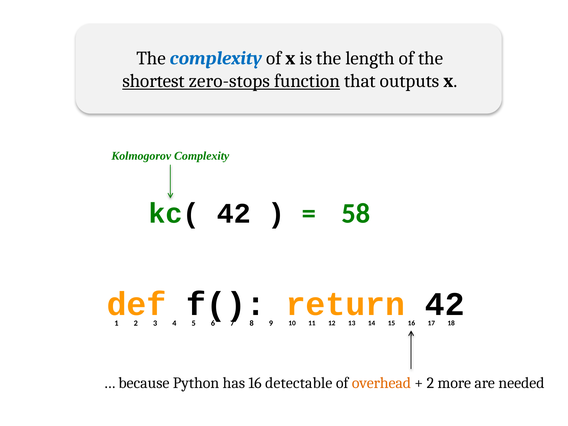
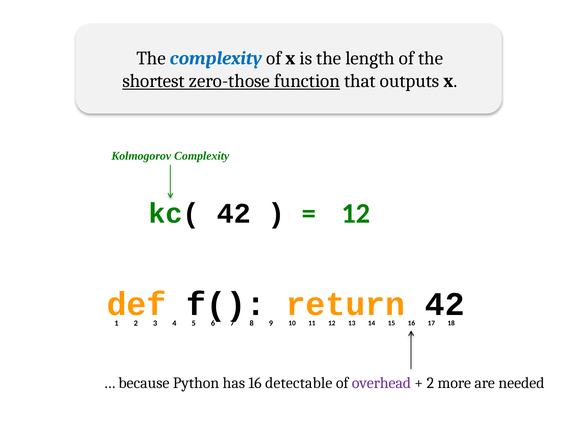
zero-stops: zero-stops -> zero-those (229, 81)
58: 58 -> 12 (356, 214)
overhead colour: orange -> purple (381, 383)
